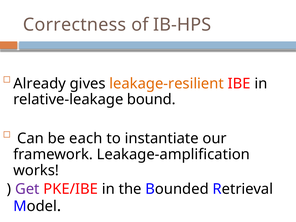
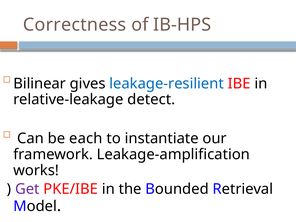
Already: Already -> Bilinear (40, 84)
leakage-resilient colour: orange -> blue (167, 84)
bound: bound -> detect (151, 100)
